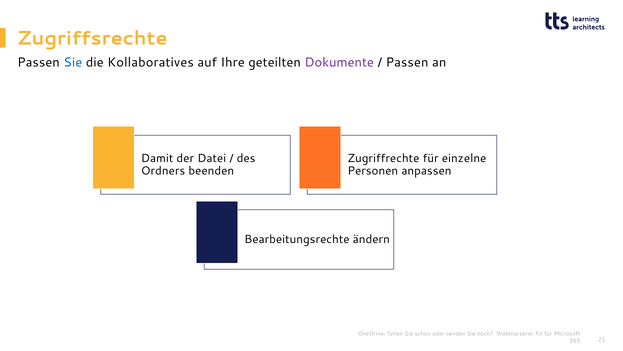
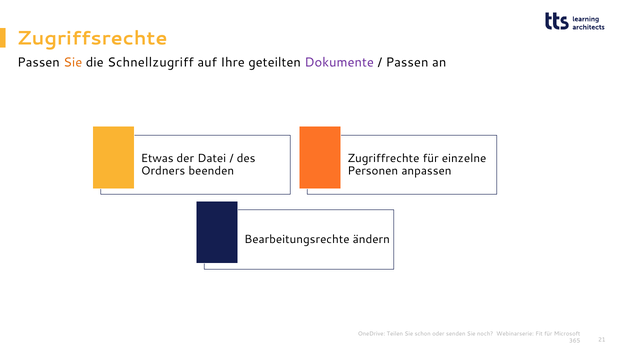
Sie colour: blue -> orange (73, 62)
Kollaboratives: Kollaboratives -> Schnellzugriff (151, 62)
Damit: Damit -> Etwas (157, 158)
